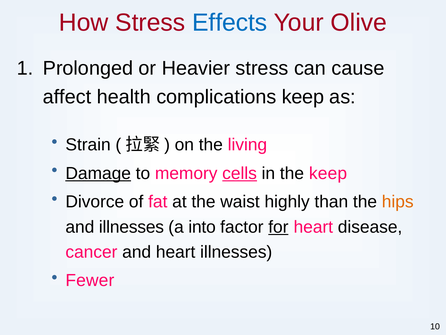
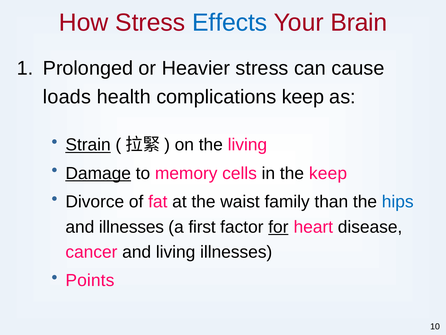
Olive: Olive -> Brain (359, 23)
affect: affect -> loads (67, 97)
Strain underline: none -> present (88, 145)
cells underline: present -> none (240, 173)
highly: highly -> family (287, 202)
hips colour: orange -> blue (398, 202)
into: into -> first (202, 227)
and heart: heart -> living (176, 252)
Fewer: Fewer -> Points (90, 280)
